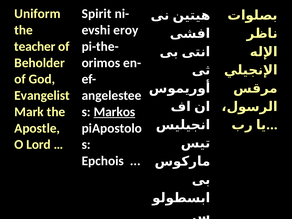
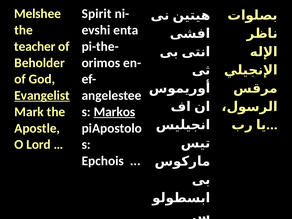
Uniform: Uniform -> Melshee (38, 14)
eroy: eroy -> enta (126, 30)
Evangelist underline: none -> present (42, 95)
